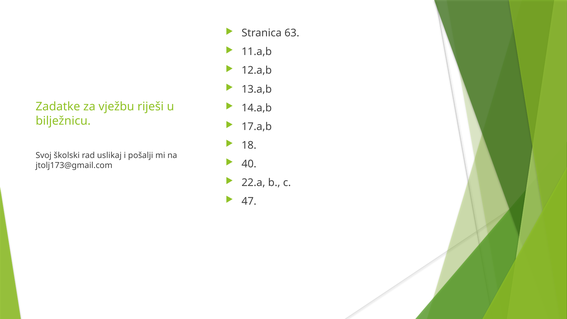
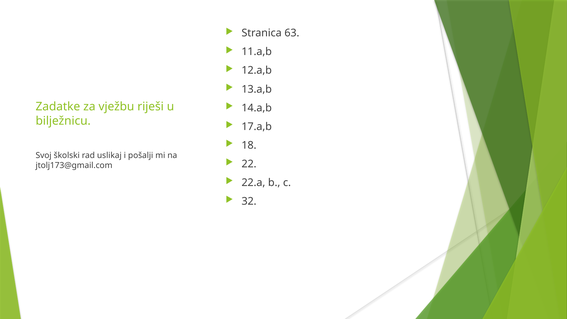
40: 40 -> 22 (249, 164)
47: 47 -> 32 (249, 201)
